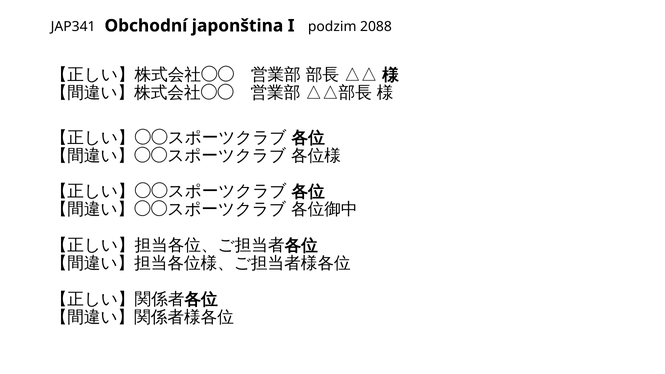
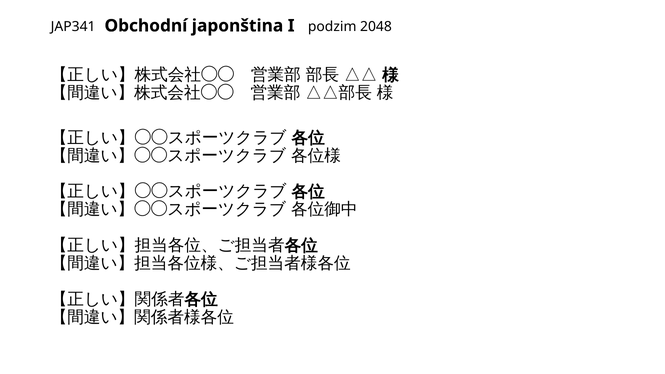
2088: 2088 -> 2048 (376, 27)
